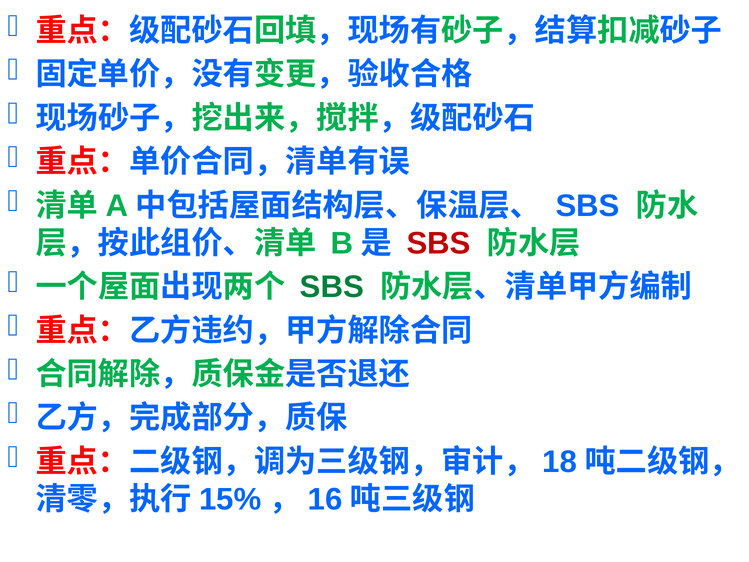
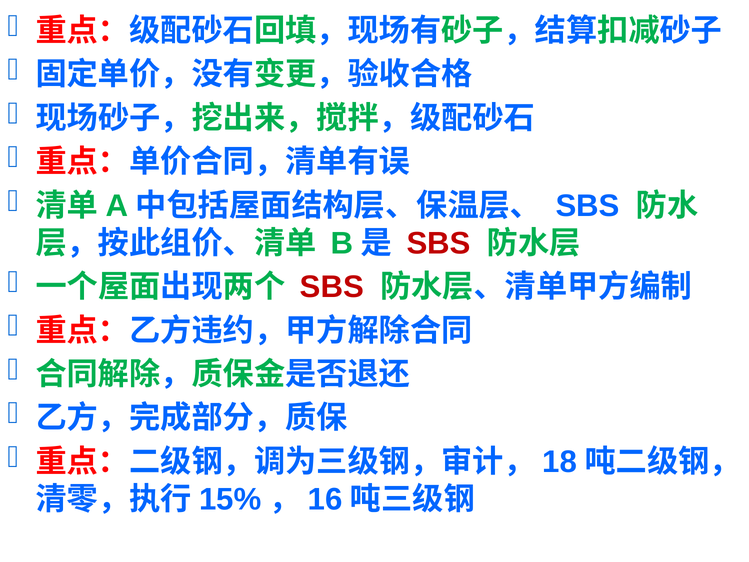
SBS colour: green -> red (332, 287)
